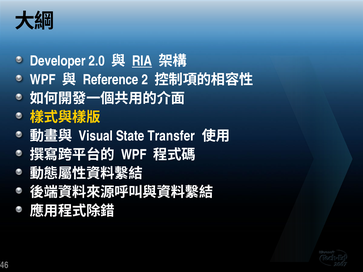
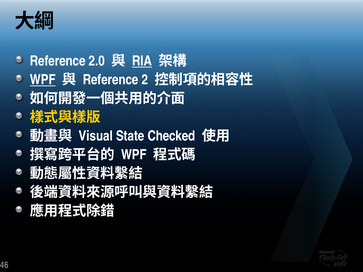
Developer: Developer -> Reference (58, 61)
WPF underline: none -> present (43, 80)
Transfer: Transfer -> Checked (171, 136)
